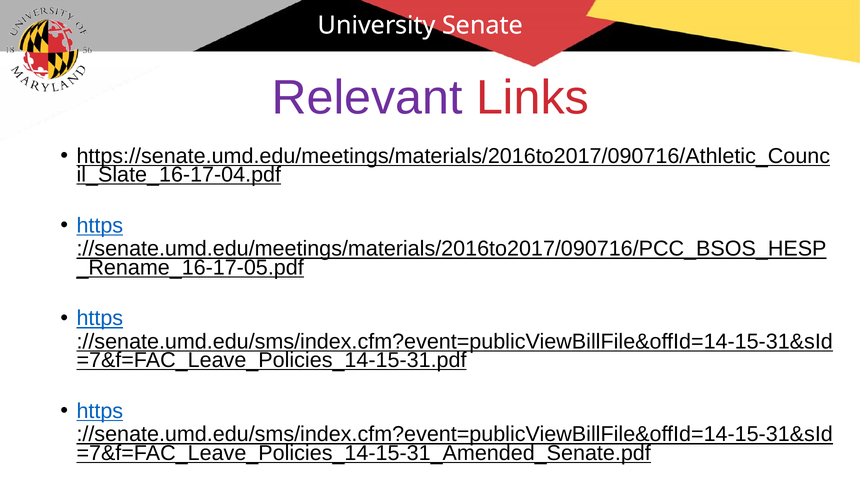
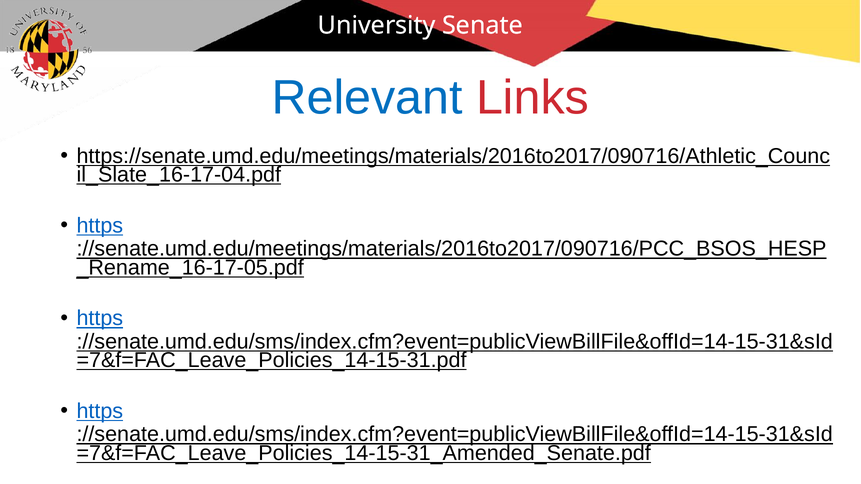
Relevant colour: purple -> blue (367, 98)
